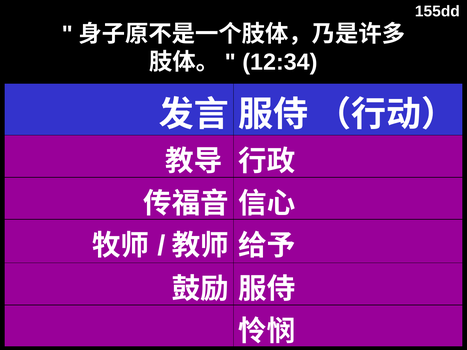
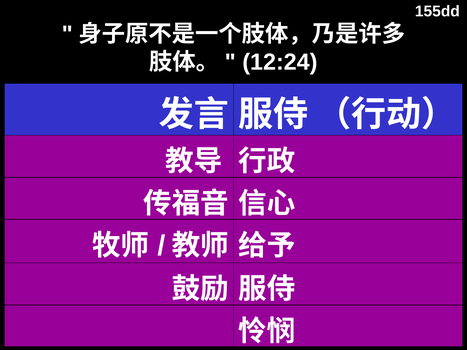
12:34: 12:34 -> 12:24 (280, 62)
